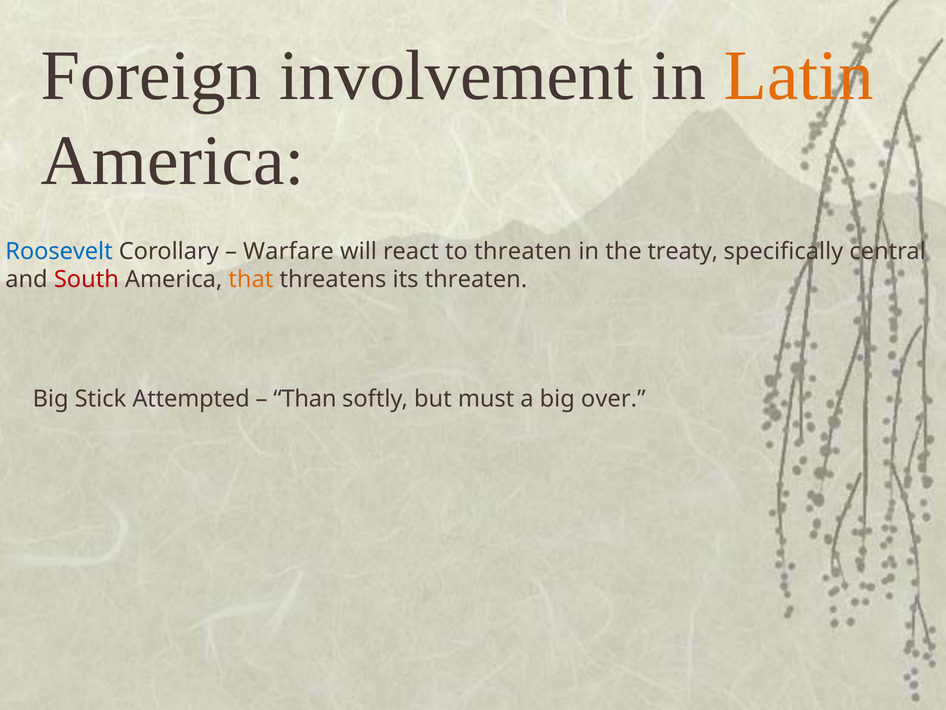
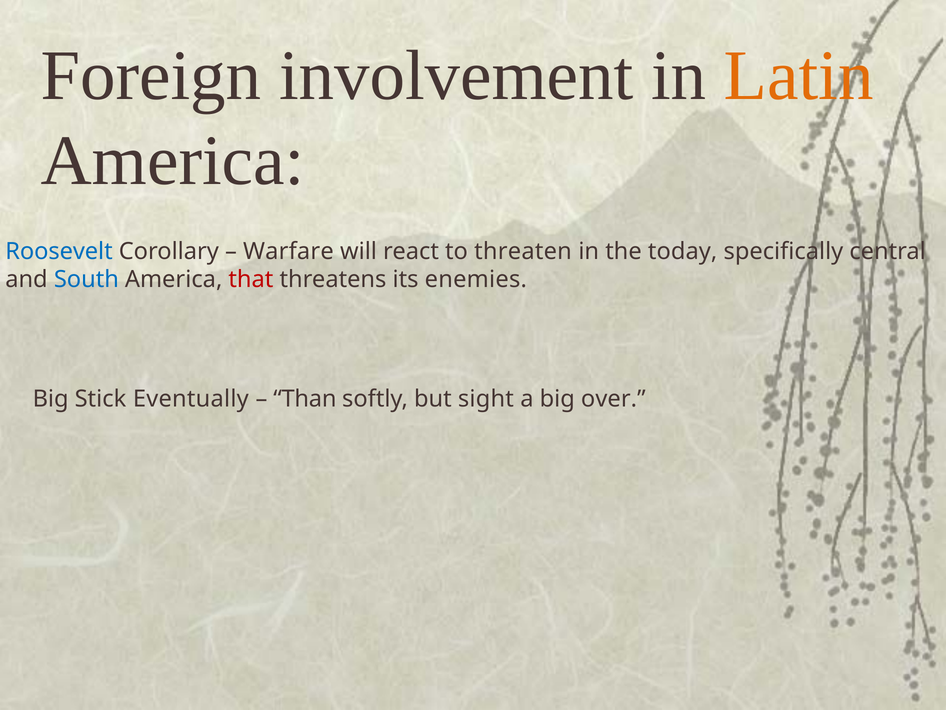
treaty: treaty -> today (683, 251)
South colour: red -> blue (86, 279)
that colour: orange -> red (251, 279)
its threaten: threaten -> enemies (476, 279)
Attempted: Attempted -> Eventually (191, 399)
must: must -> sight (486, 399)
